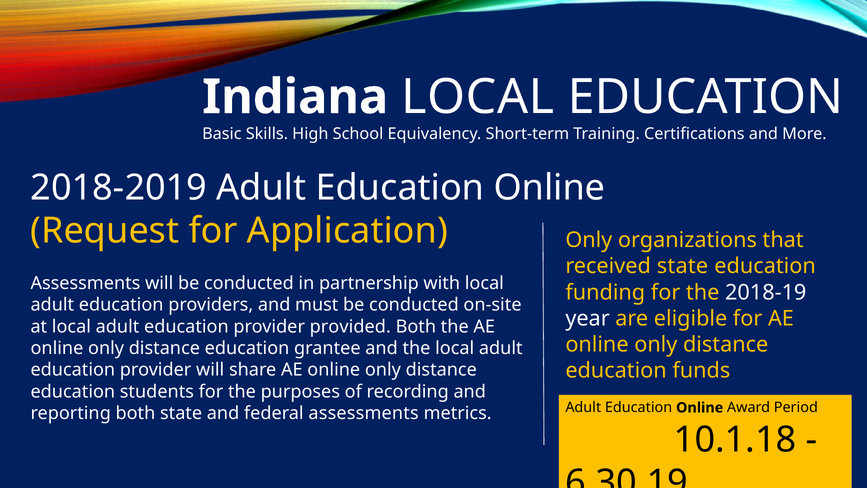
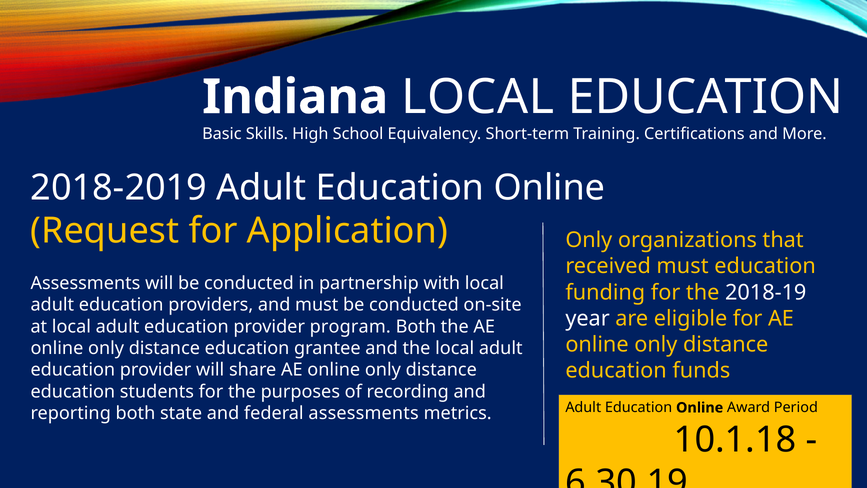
received state: state -> must (683, 266)
provided: provided -> program (350, 326)
